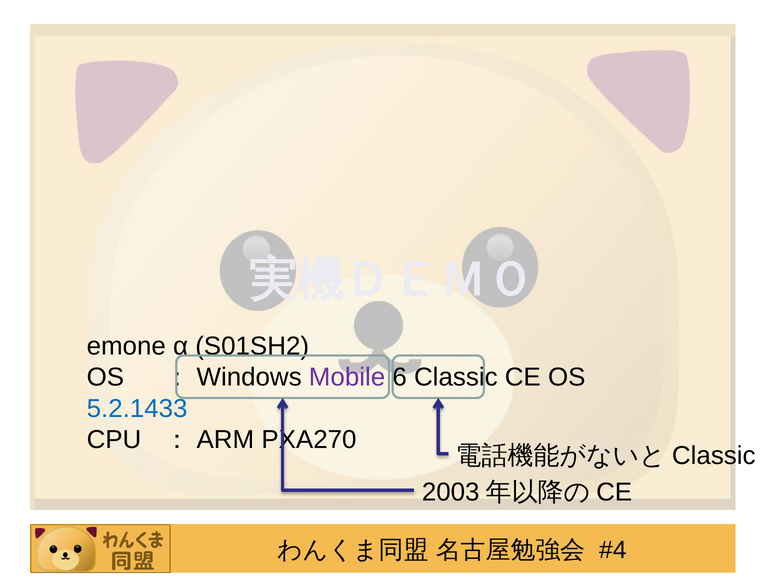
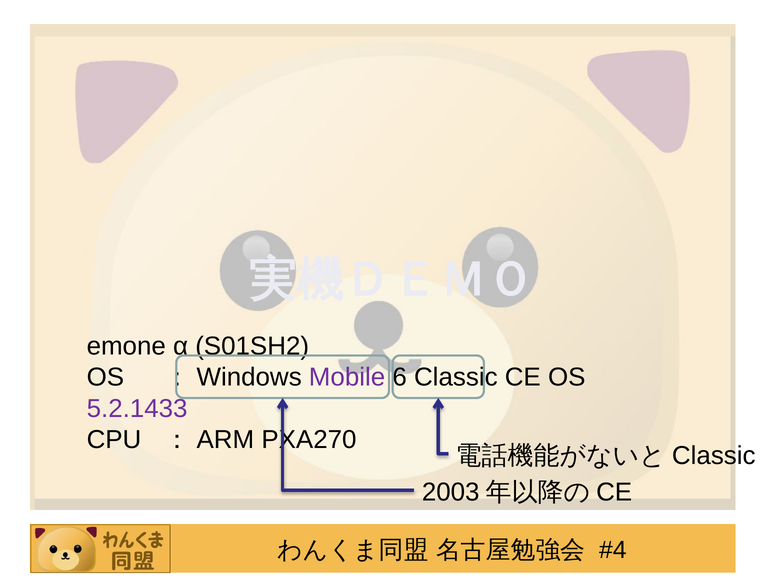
5.2.1433 colour: blue -> purple (137, 409)
